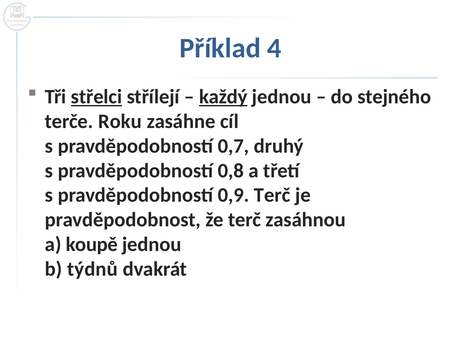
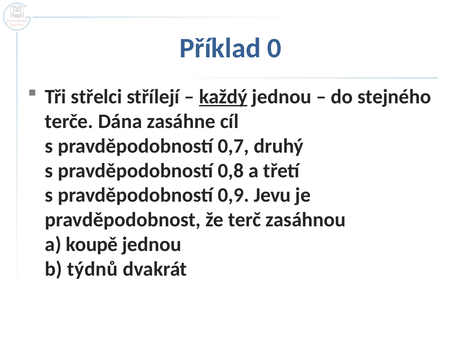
4: 4 -> 0 (274, 48)
střelci underline: present -> none (97, 97)
Roku: Roku -> Dána (120, 121)
0,9 Terč: Terč -> Jevu (272, 195)
